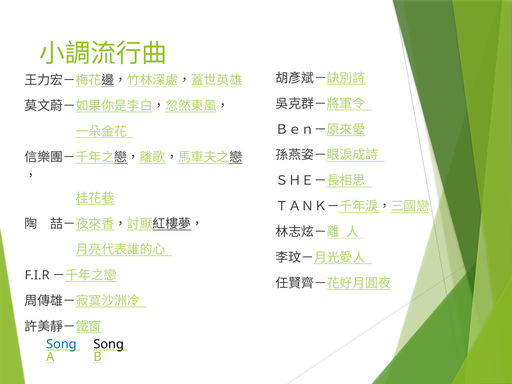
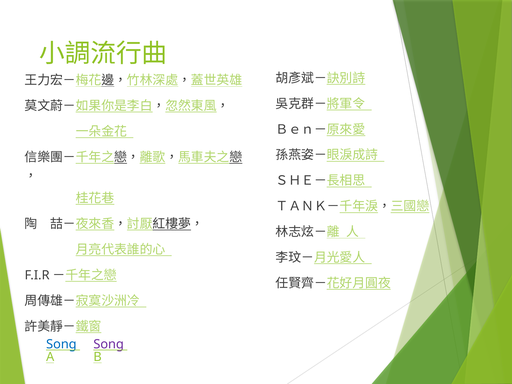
Song colour: black -> purple (109, 344)
